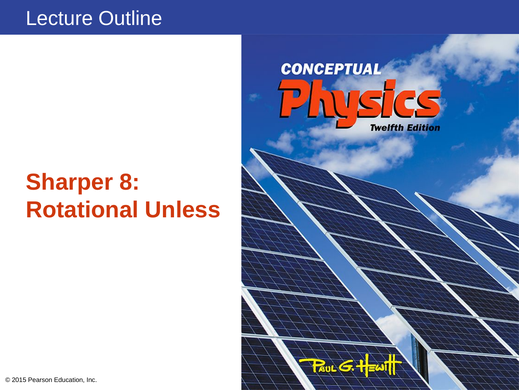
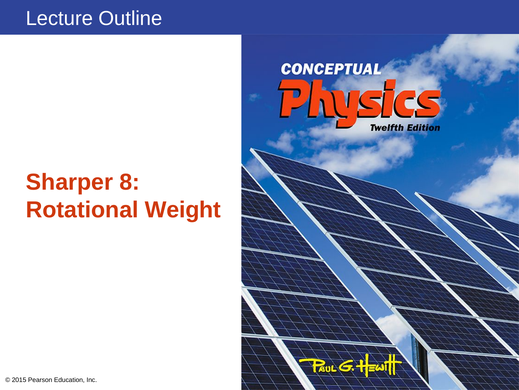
Unless: Unless -> Weight (183, 210)
